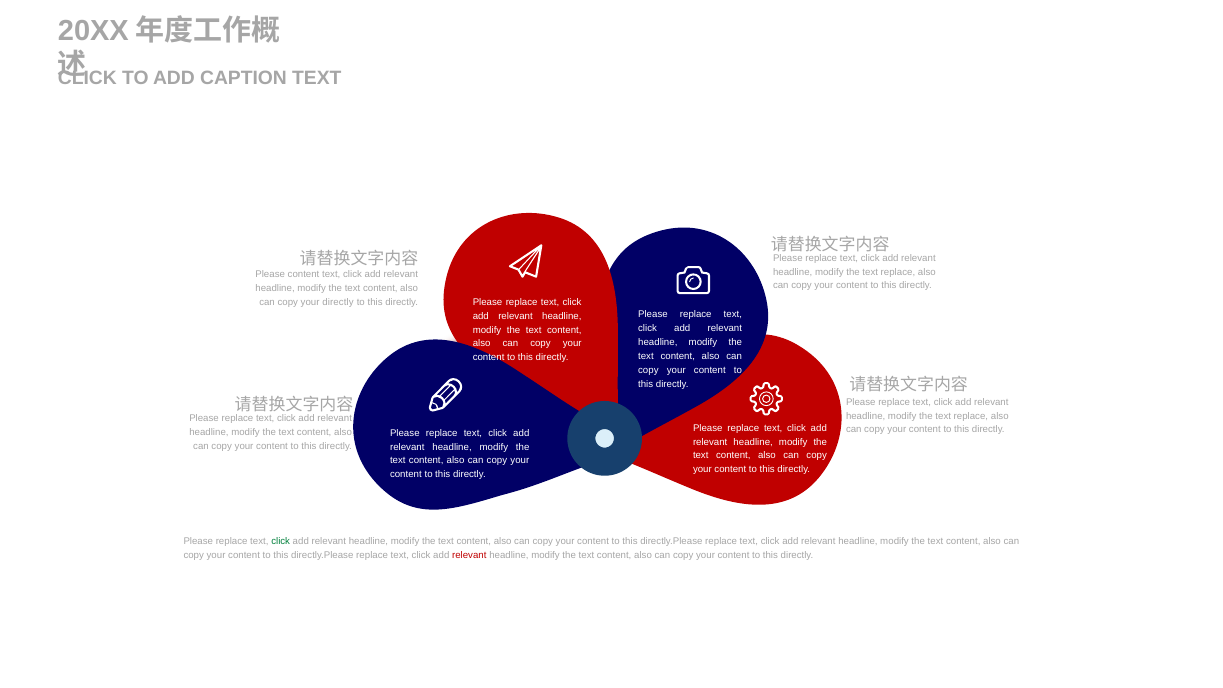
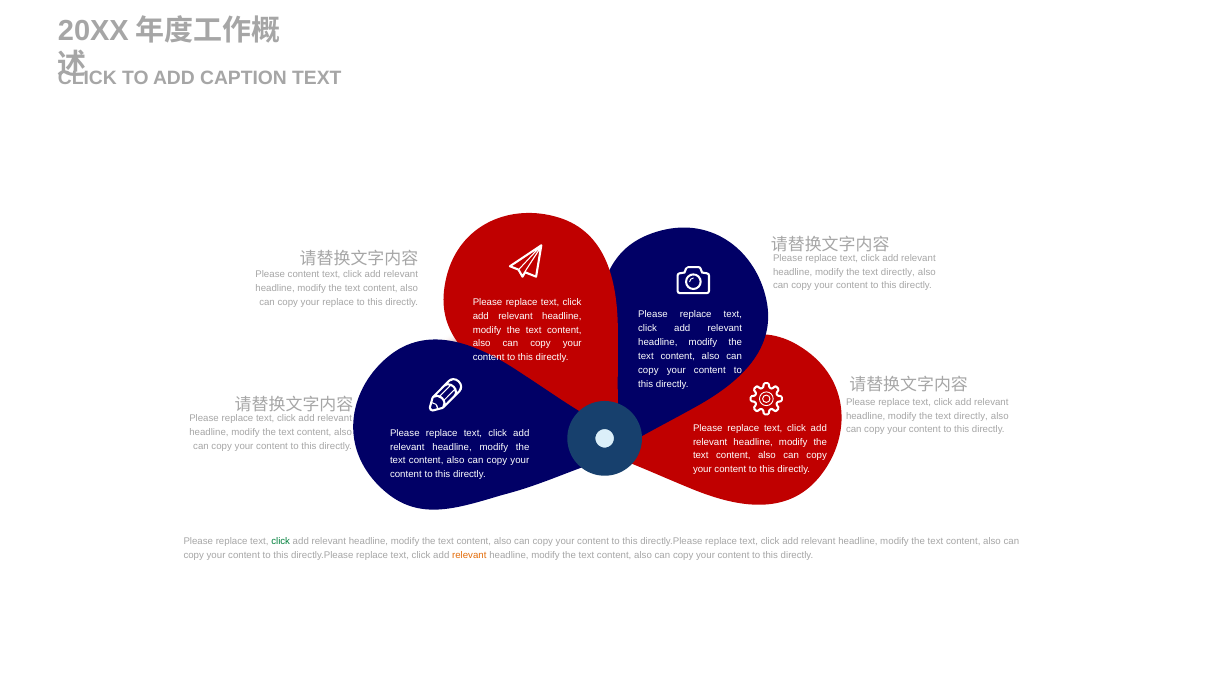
replace: replace -> directly (898, 272)
your directly: directly -> replace (338, 302)
replace: replace -> directly (971, 416)
relevant colour: red -> orange (469, 555)
